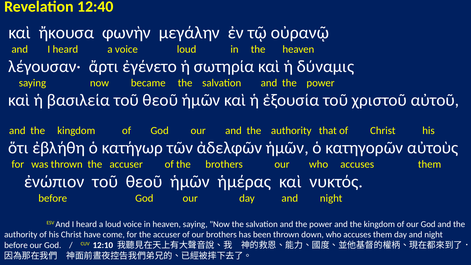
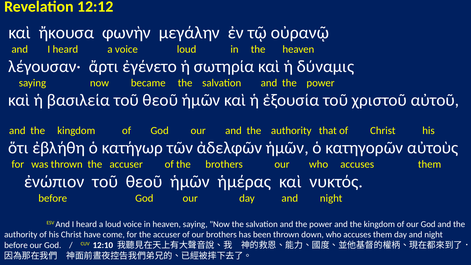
12:40: 12:40 -> 12:12 (95, 7)
